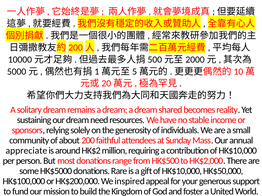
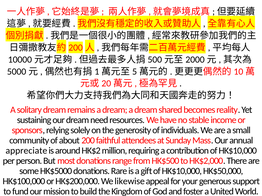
inspired: inspired -> likewise (130, 182)
